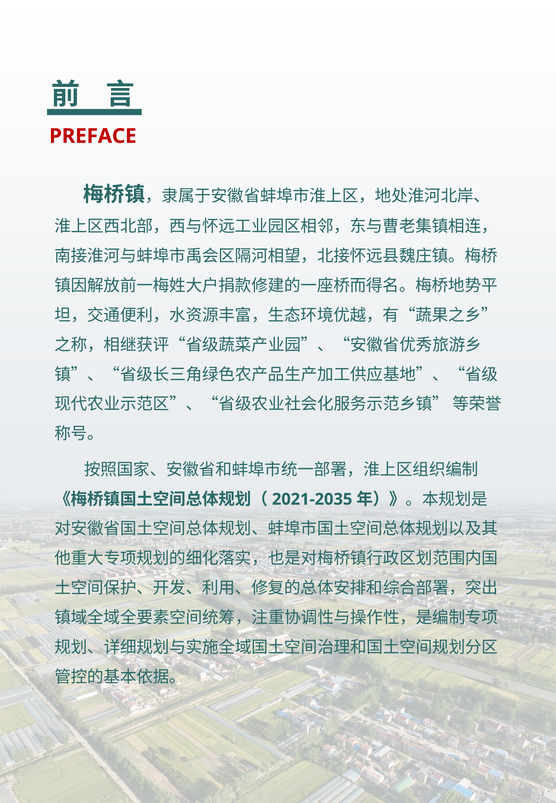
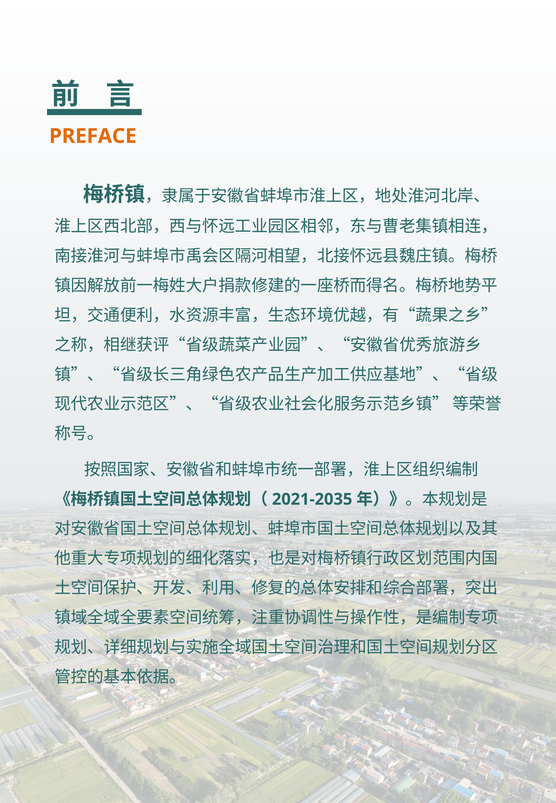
PREFACE colour: red -> orange (93, 136)
